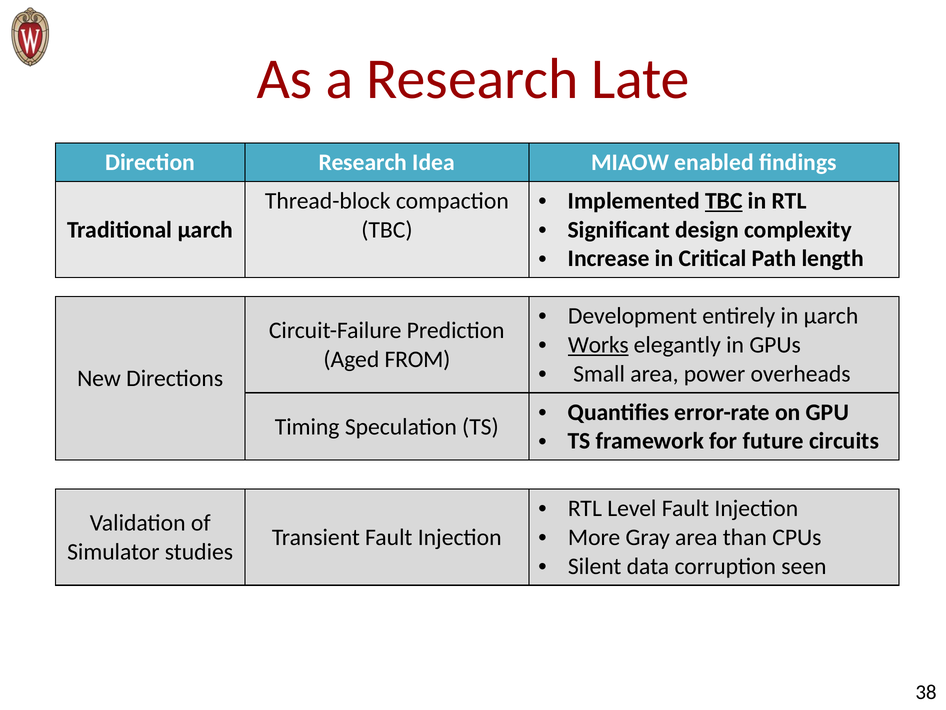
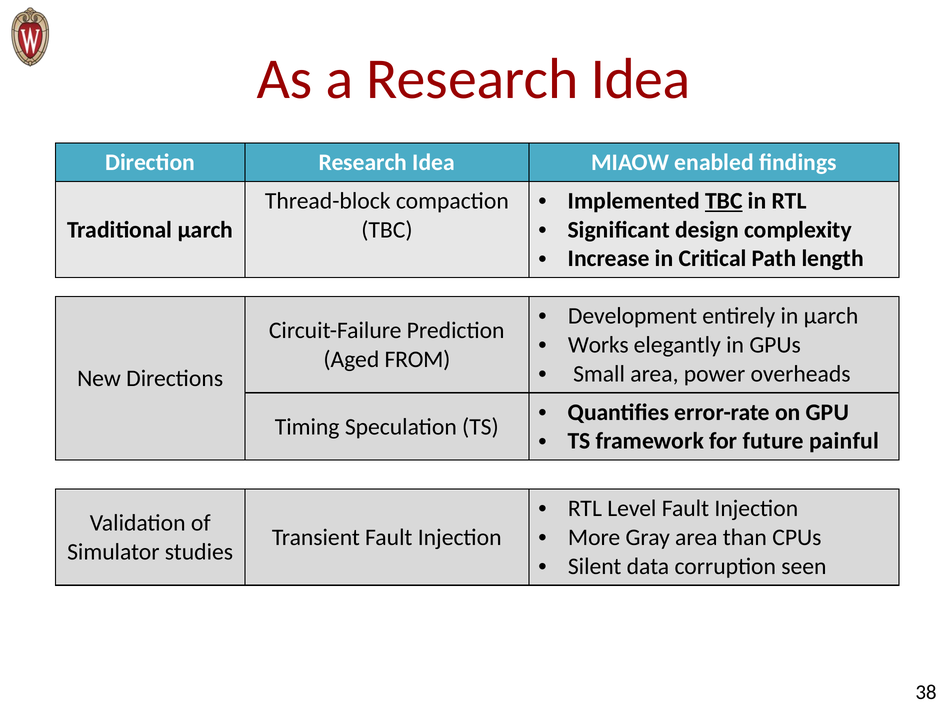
a Research Late: Late -> Idea (640, 79)
Works underline: present -> none (598, 345)
circuits: circuits -> painful (844, 441)
